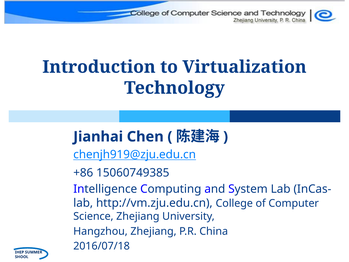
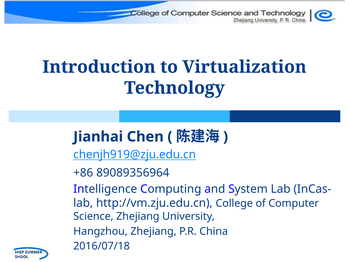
15060749385: 15060749385 -> 89089356964 (133, 173)
